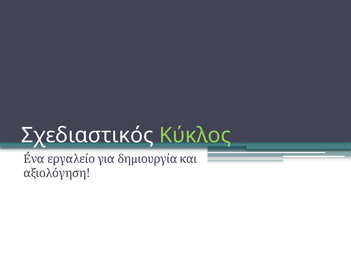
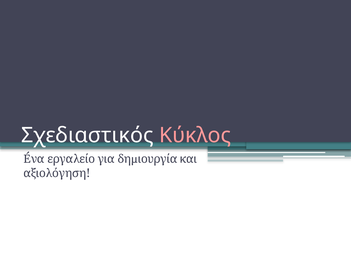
Κύκλος colour: light green -> pink (195, 136)
